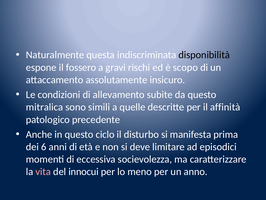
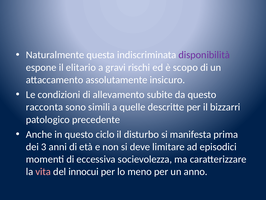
disponibilità colour: black -> purple (204, 55)
fossero: fossero -> elitario (81, 67)
mitralica: mitralica -> racconta (45, 107)
affinità: affinità -> bizzarri (225, 107)
6: 6 -> 3 (44, 146)
